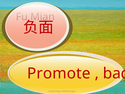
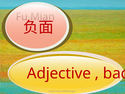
Promote: Promote -> Adjective (59, 73)
